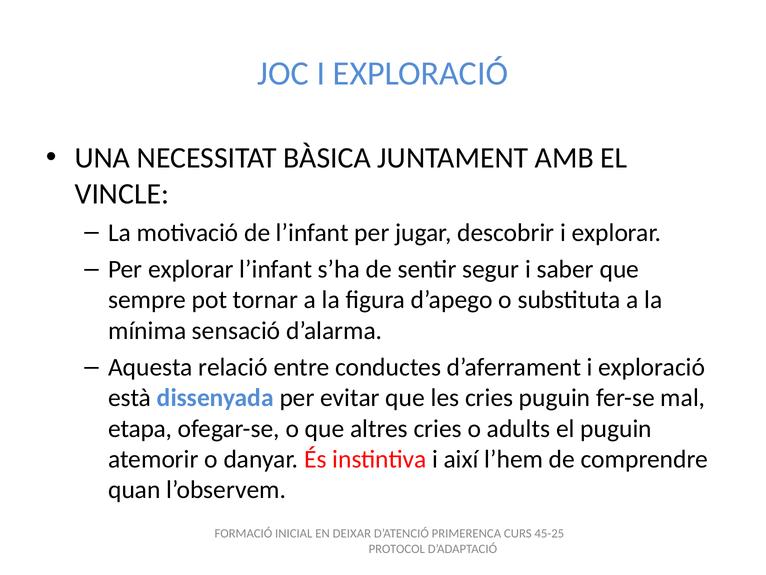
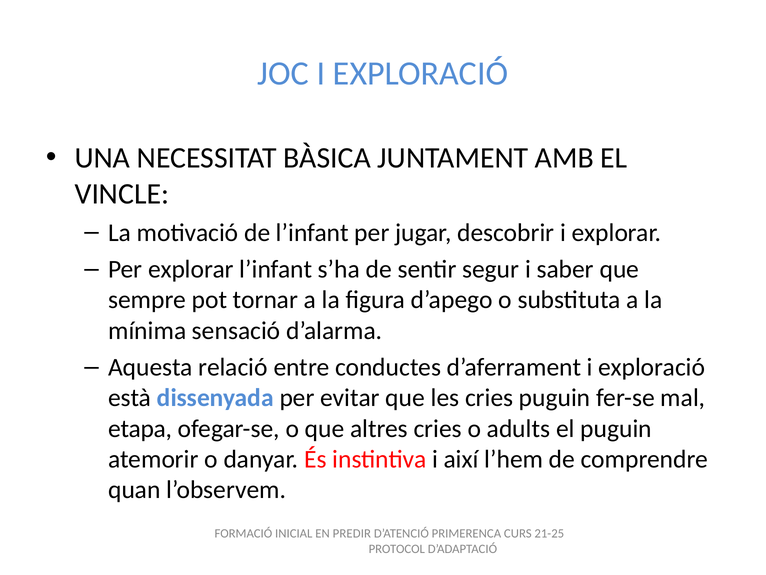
DEIXAR: DEIXAR -> PREDIR (352, 533)
45-25: 45-25 -> 21-25 (549, 533)
